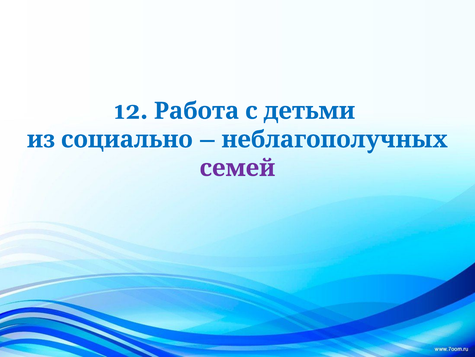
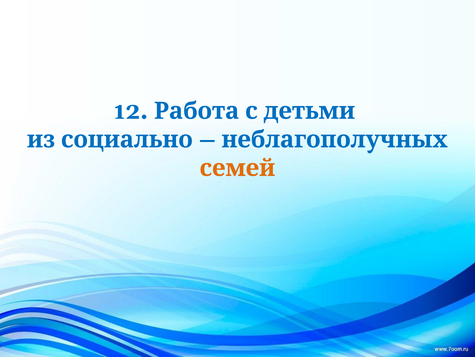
семей colour: purple -> orange (237, 168)
